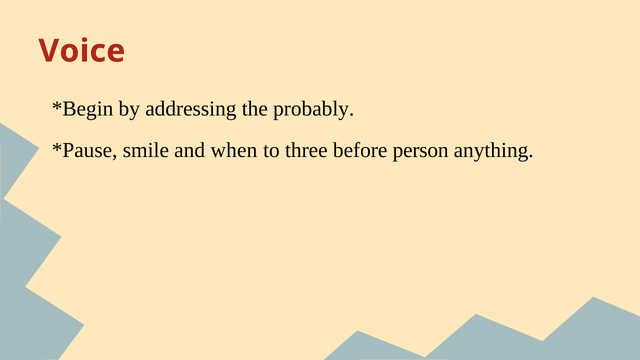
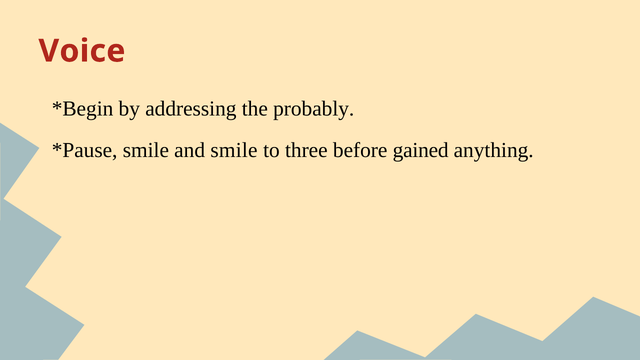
and when: when -> smile (234, 150)
person: person -> gained (421, 150)
